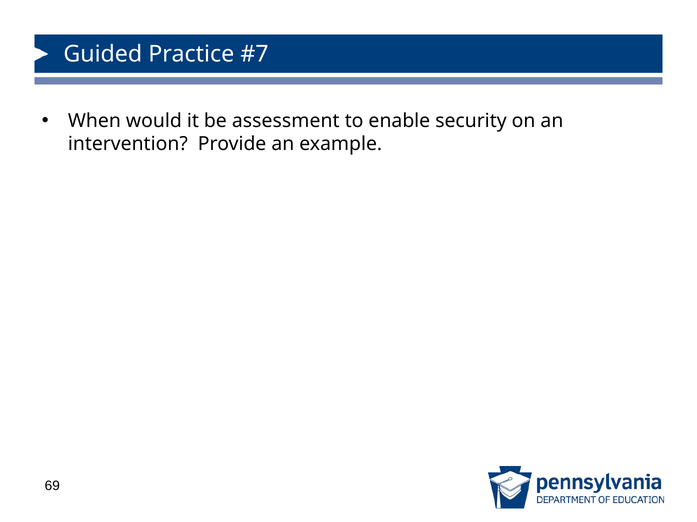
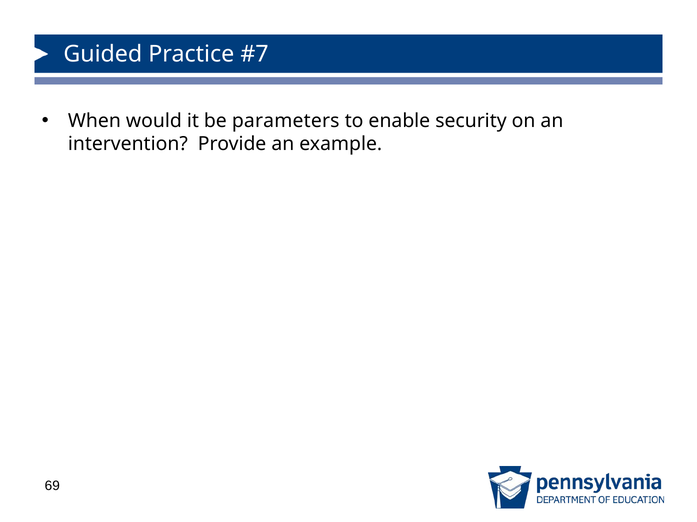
assessment: assessment -> parameters (286, 121)
